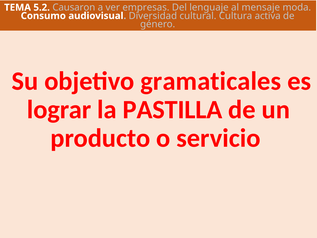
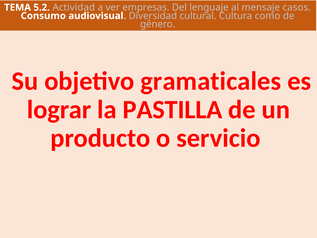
Causaron: Causaron -> Actividad (74, 7)
moda: moda -> casos (297, 7)
activa: activa -> como (268, 16)
